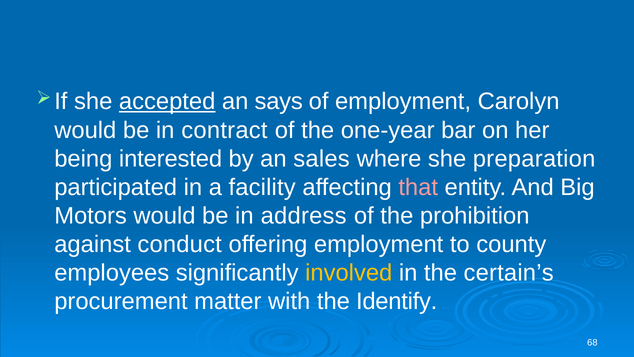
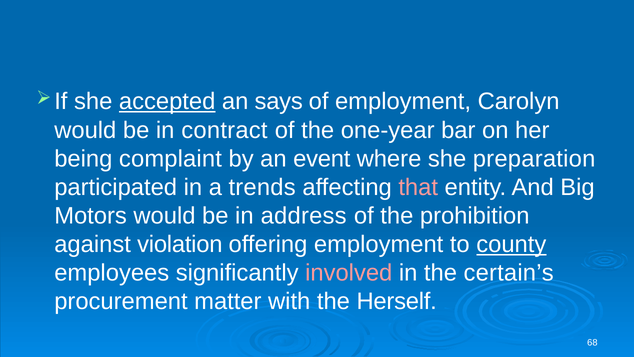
interested: interested -> complaint (170, 159)
sales: sales -> event (322, 159)
facility: facility -> trends (262, 187)
conduct: conduct -> violation (180, 244)
county underline: none -> present (511, 244)
involved colour: yellow -> pink (349, 273)
Identify: Identify -> Herself (397, 301)
